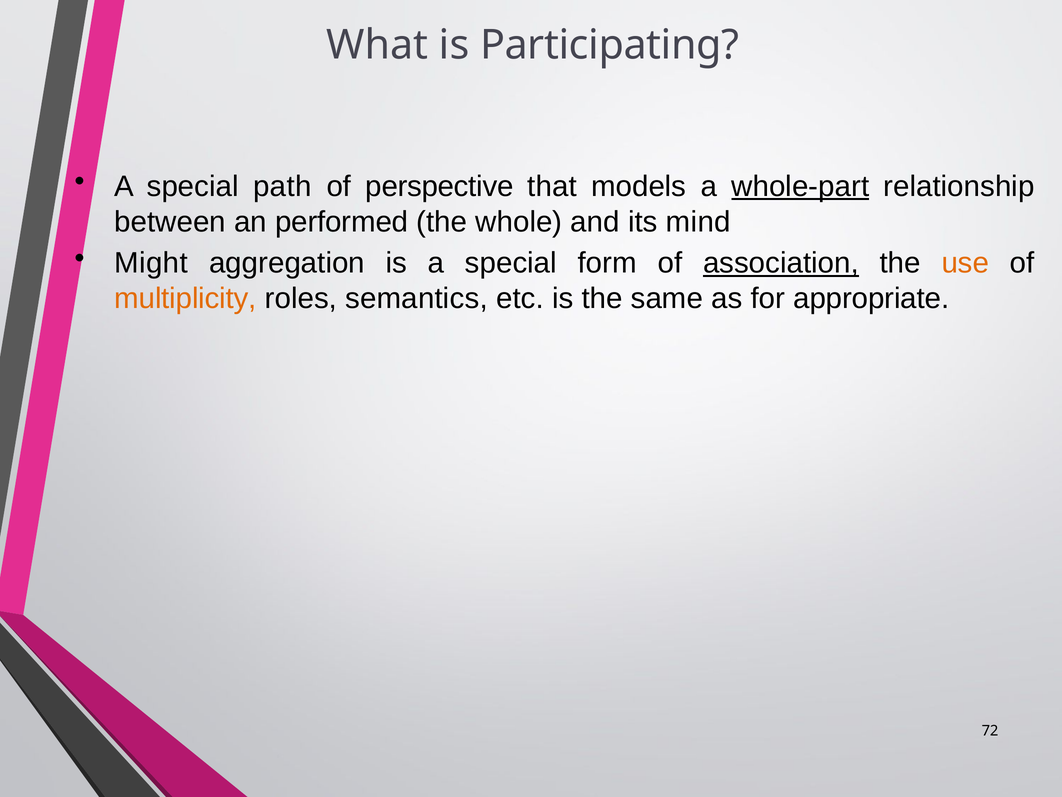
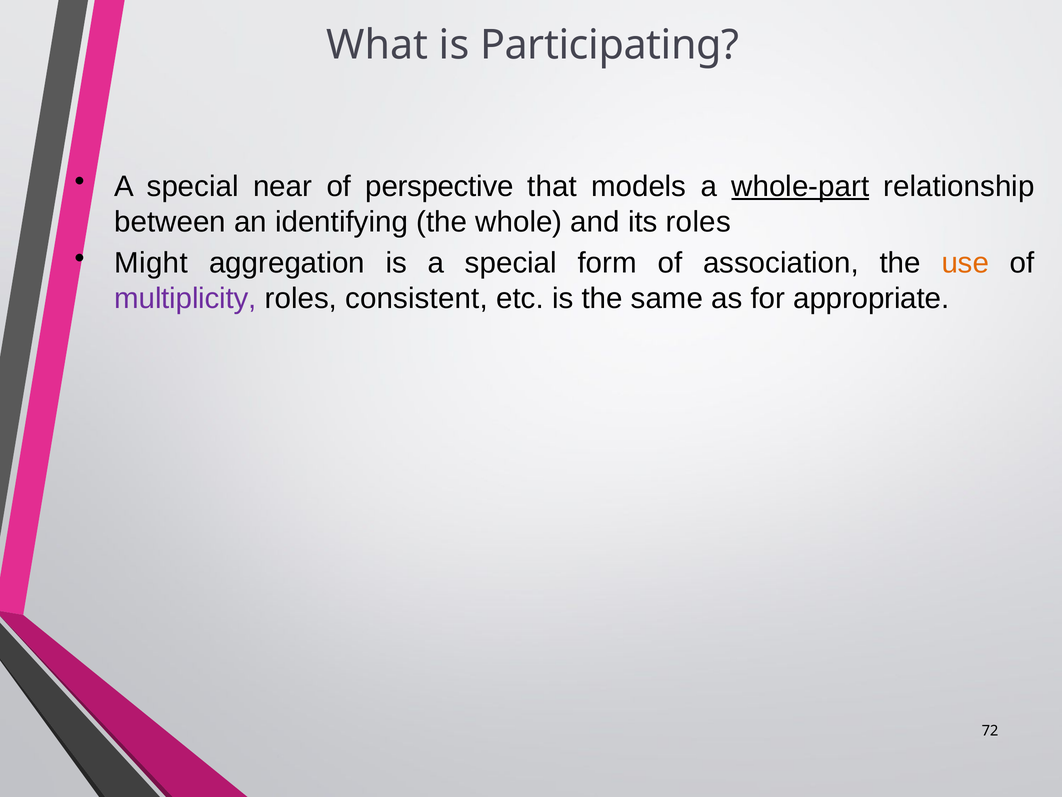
path: path -> near (283, 186)
performed: performed -> identifying (342, 222)
its mind: mind -> roles (698, 222)
association underline: present -> none (781, 263)
multiplicity colour: orange -> purple (186, 298)
semantics: semantics -> consistent (416, 298)
